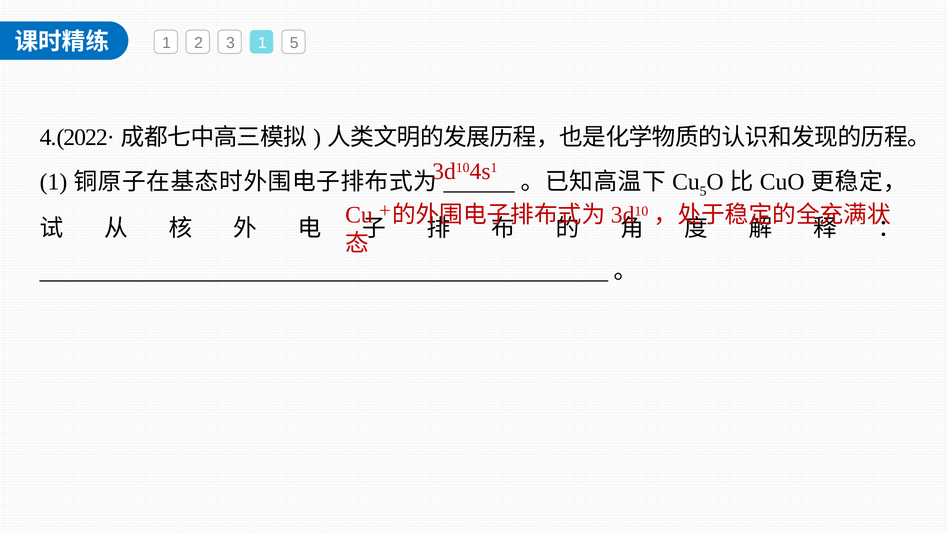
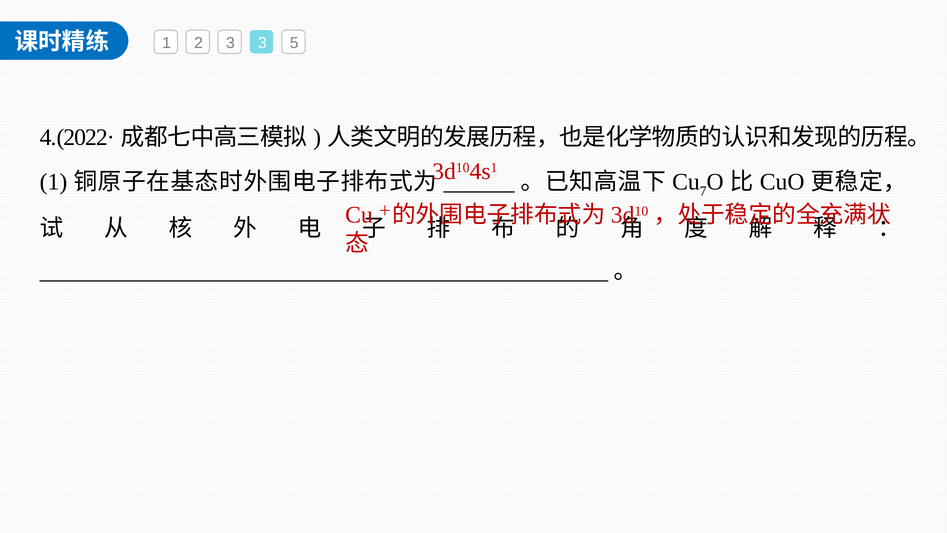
3 1: 1 -> 3 (262, 43)
5: 5 -> 7 (703, 191)
